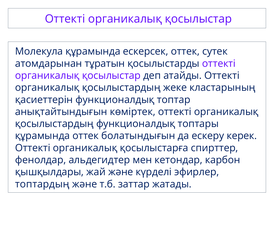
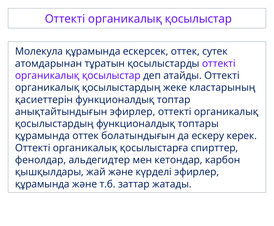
анықтайтындығын көміртек: көміртек -> эфирлер (133, 112)
топтардың: топтардың -> құрамында (42, 184)
